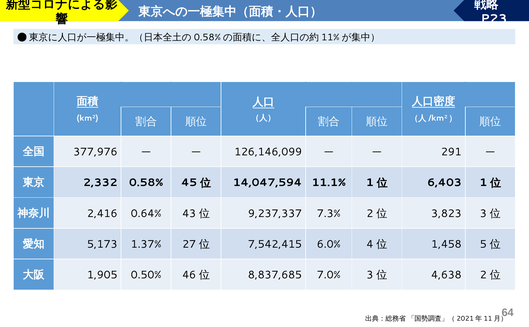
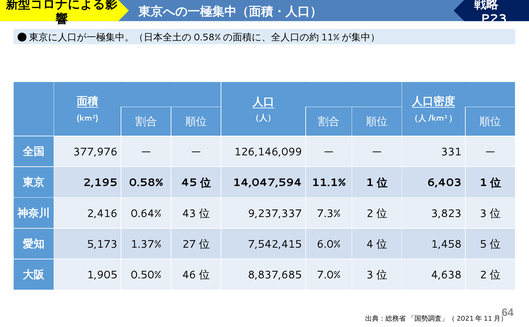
291: 291 -> 331 (451, 152)
2,332: 2,332 -> 2,195 (100, 183)
